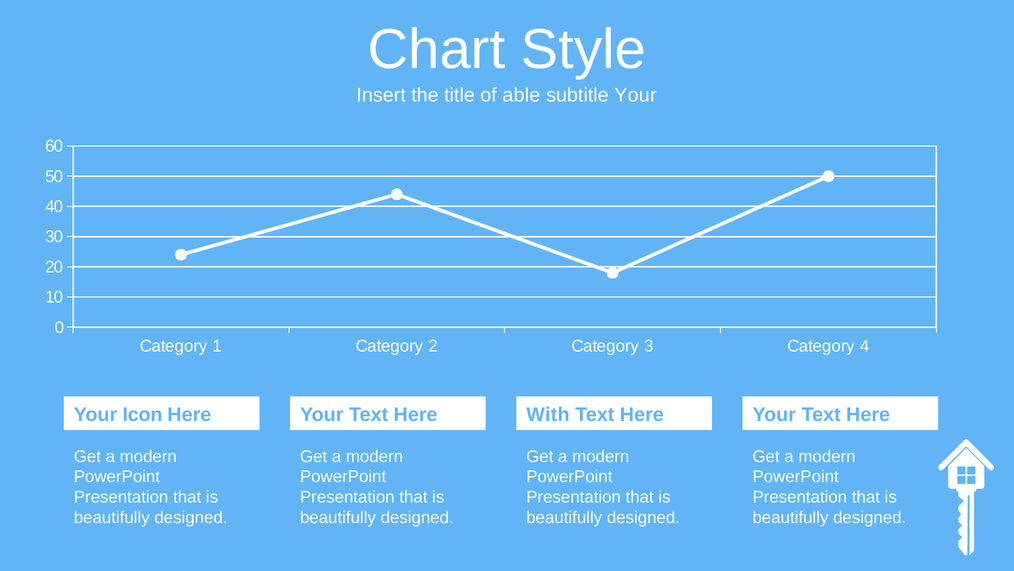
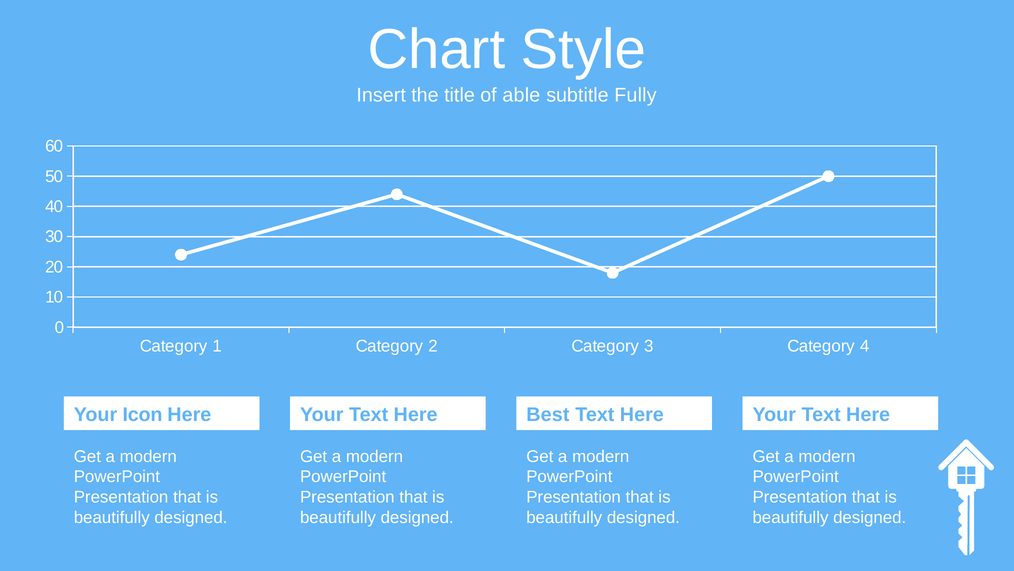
subtitle Your: Your -> Fully (635, 95)
With: With -> Best (548, 414)
